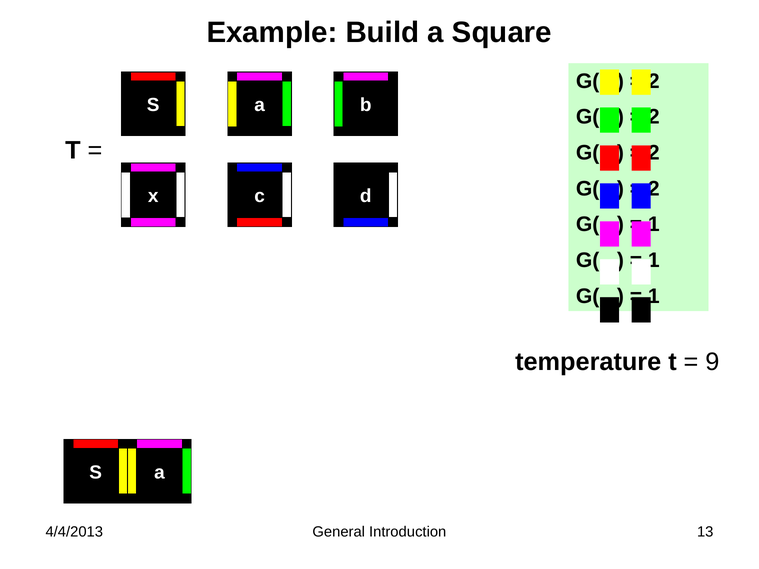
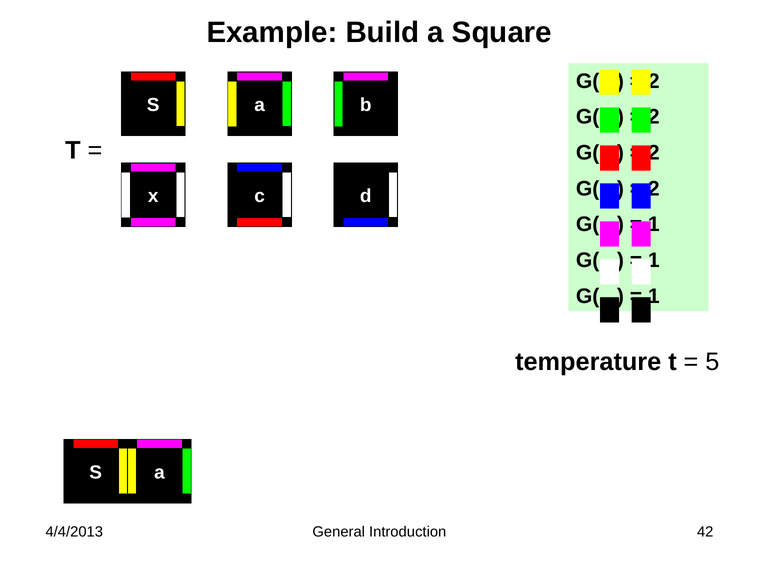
9: 9 -> 5 (712, 362)
13: 13 -> 42 (705, 532)
